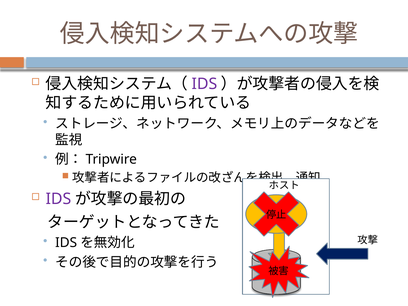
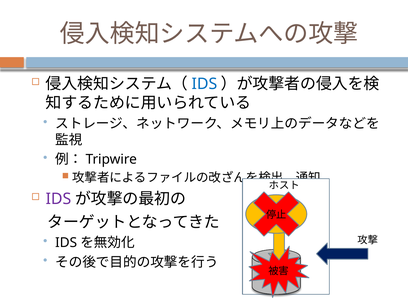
IDS colour: purple -> blue (204, 84)
